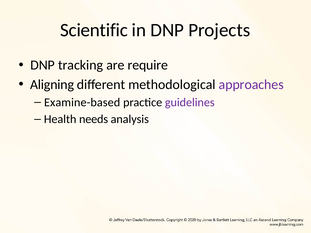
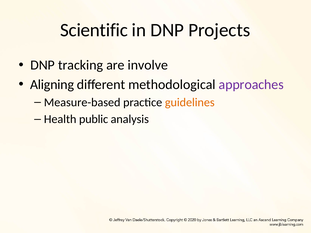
require: require -> involve (148, 65)
Examine-based: Examine-based -> Measure-based (82, 102)
guidelines colour: purple -> orange (190, 102)
needs: needs -> public (94, 119)
